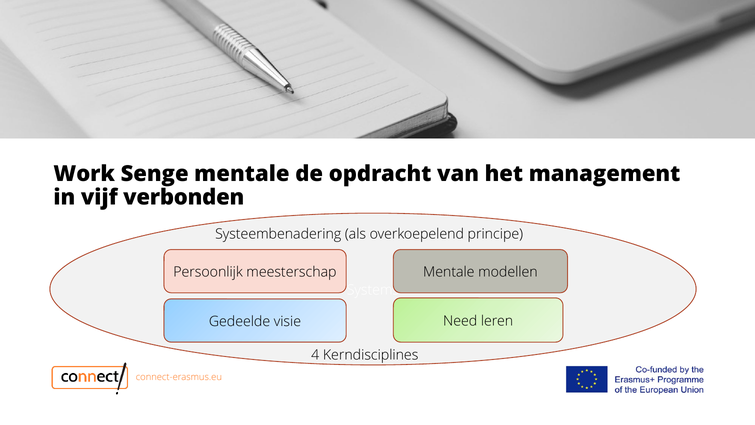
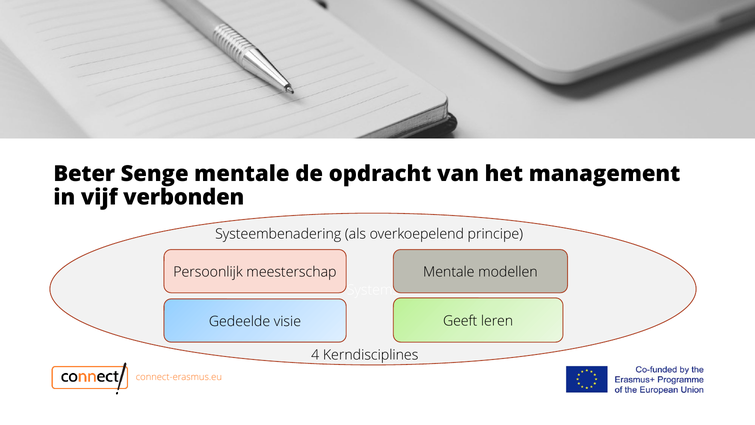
Work: Work -> Beter (84, 174)
Need: Need -> Geeft (460, 321)
